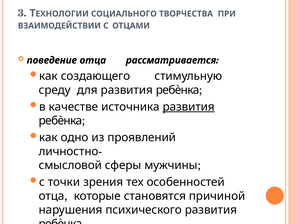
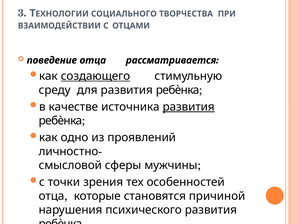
создающего underline: none -> present (96, 76)
